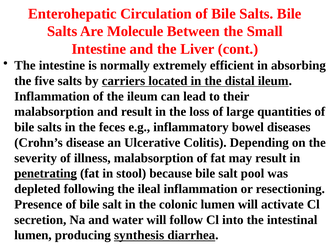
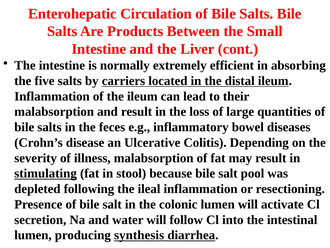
Molecule: Molecule -> Products (135, 31)
penetrating: penetrating -> stimulating (46, 173)
